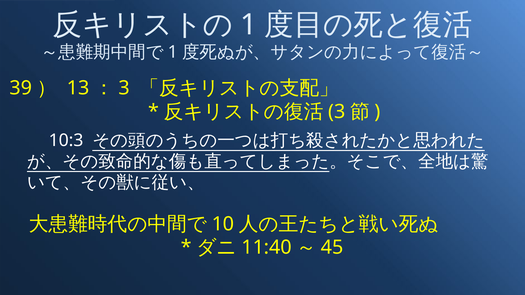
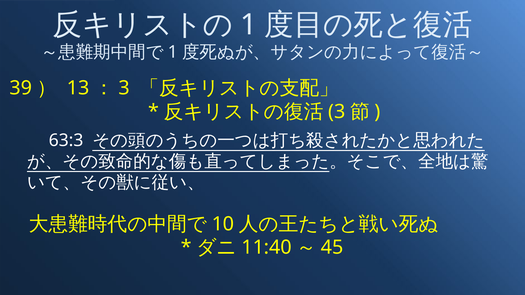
10:3: 10:3 -> 63:3 (66, 141)
